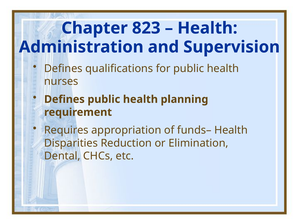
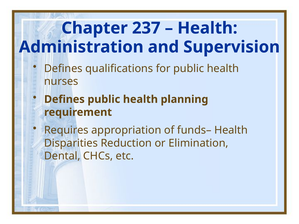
823: 823 -> 237 (146, 28)
